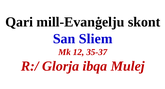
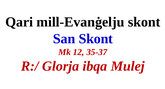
San Sliem: Sliem -> Skont (96, 39)
